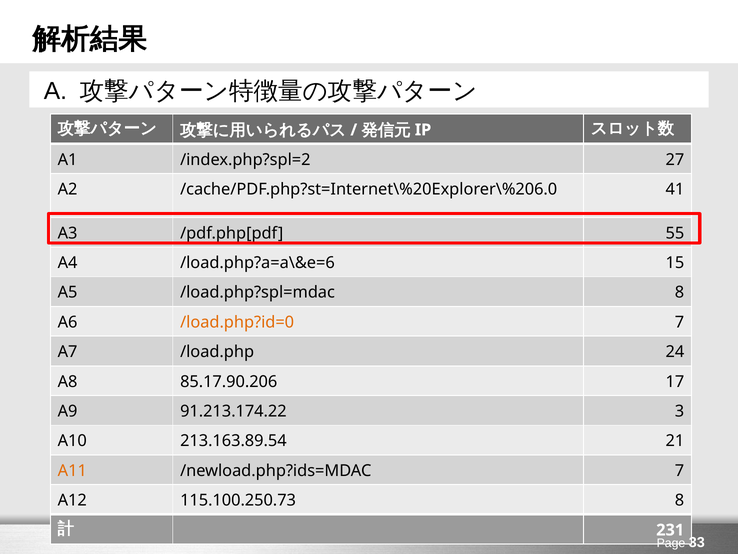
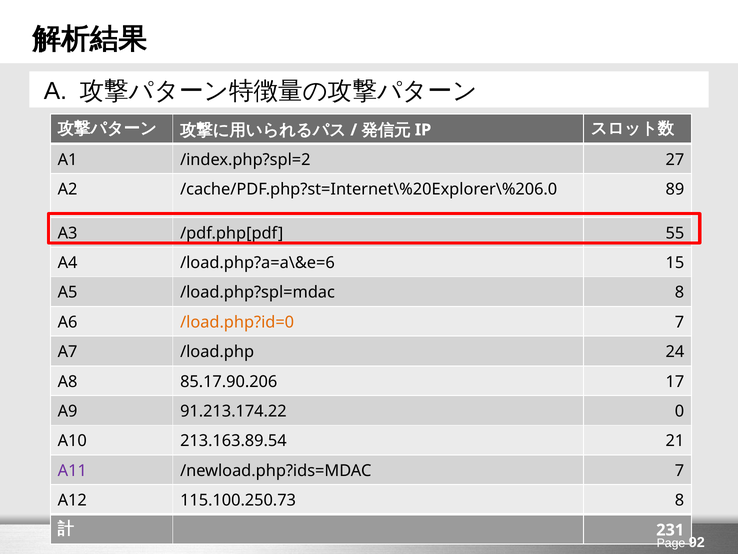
41: 41 -> 89 (675, 189)
3: 3 -> 0 (680, 411)
A11 colour: orange -> purple (72, 470)
33: 33 -> 92 (697, 542)
